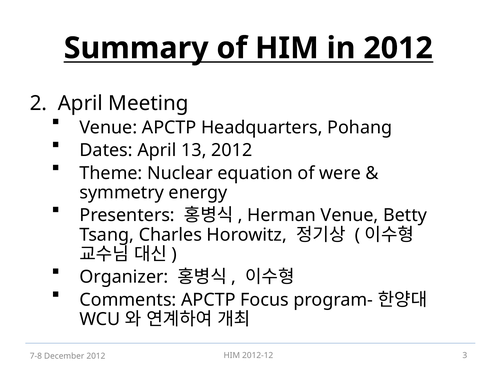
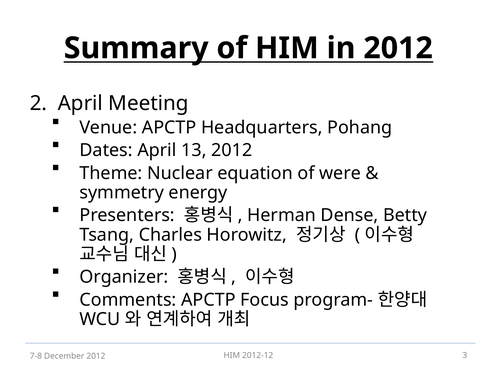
Herman Venue: Venue -> Dense (350, 215)
